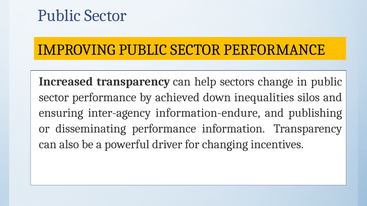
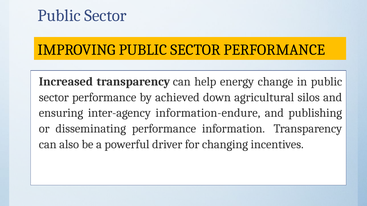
sectors: sectors -> energy (237, 82)
inequalities: inequalities -> agricultural (264, 97)
